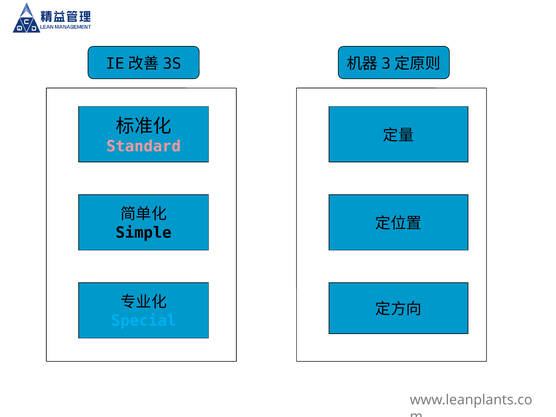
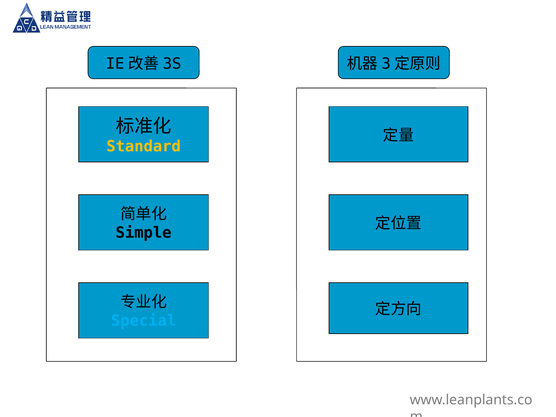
Standard colour: pink -> yellow (144, 147)
